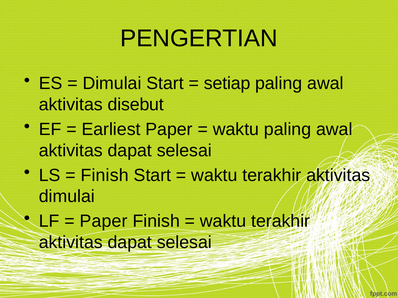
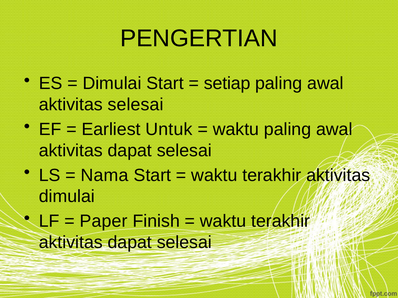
aktivitas disebut: disebut -> selesai (136, 105)
Earliest Paper: Paper -> Untuk (169, 129)
Finish: Finish -> Nama (105, 176)
